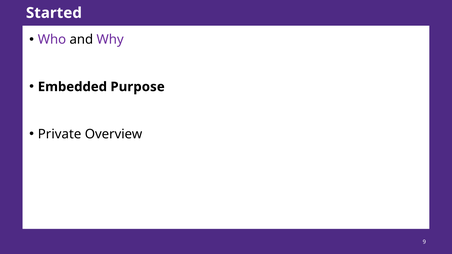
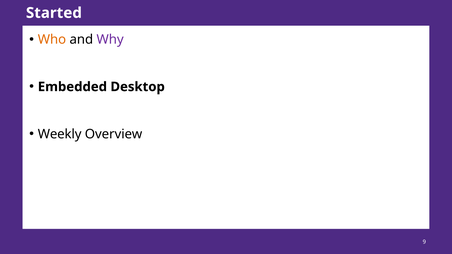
Who colour: purple -> orange (52, 40)
Purpose: Purpose -> Desktop (138, 87)
Private: Private -> Weekly (60, 134)
